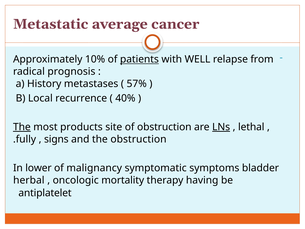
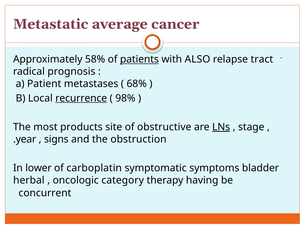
10%: 10% -> 58% (95, 59)
WELL: WELL -> ALSO (197, 59)
from: from -> tract (262, 59)
History: History -> Patient (44, 84)
57%: 57% -> 68% (137, 84)
recurrence underline: none -> present (81, 98)
40%: 40% -> 98% (125, 98)
The underline: present -> none (22, 127)
of obstruction: obstruction -> obstructive (164, 127)
lethal: lethal -> stage (251, 127)
fully: fully -> year (26, 139)
malignancy: malignancy -> carboplatin (94, 168)
mortality: mortality -> category (123, 180)
antiplatelet: antiplatelet -> concurrent (45, 193)
